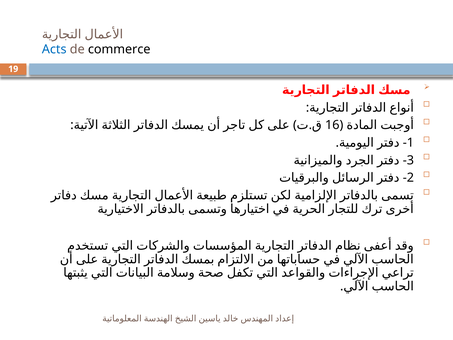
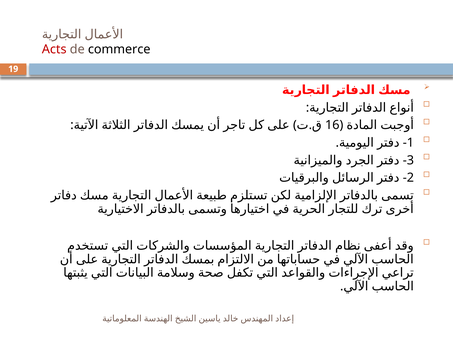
Acts colour: blue -> red (54, 49)
